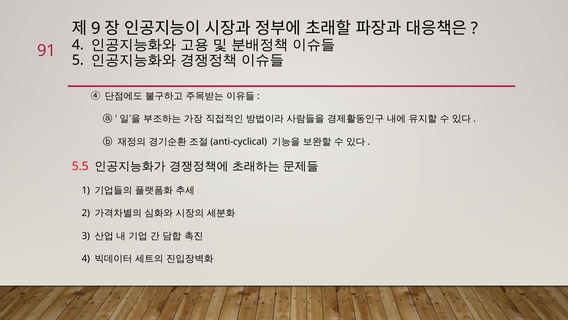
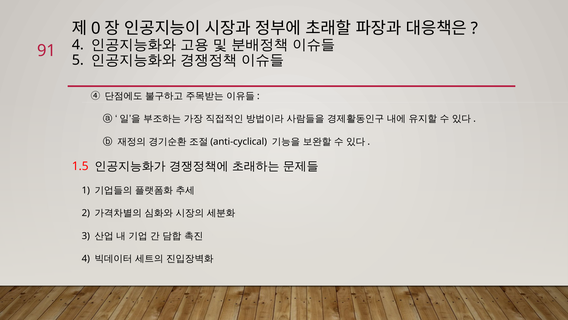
9: 9 -> 0 (96, 28)
5.5: 5.5 -> 1.5 (80, 166)
